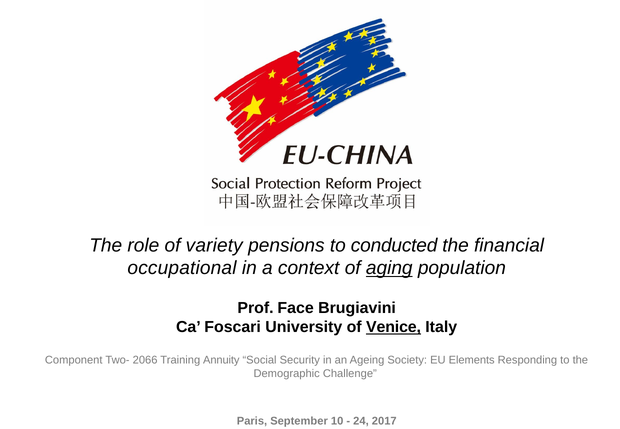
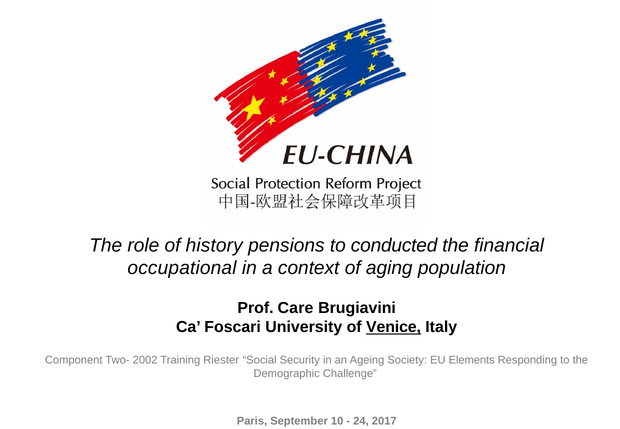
variety: variety -> history (214, 245)
aging underline: present -> none (389, 268)
Face: Face -> Care (296, 308)
2066: 2066 -> 2002 (145, 360)
Annuity: Annuity -> Riester (221, 360)
